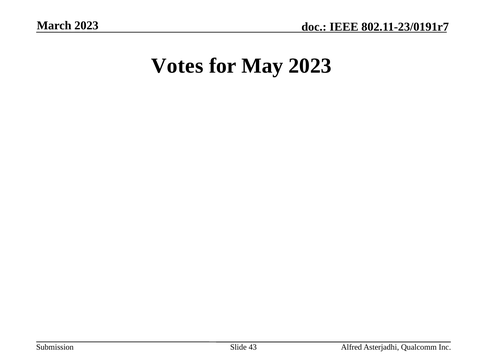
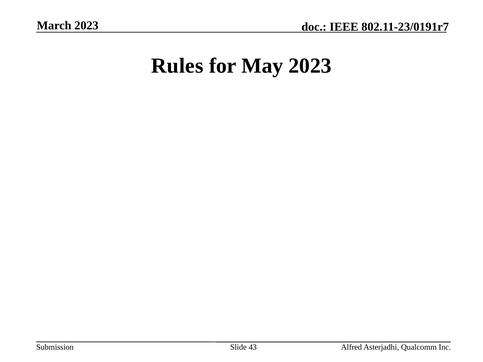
Votes: Votes -> Rules (177, 66)
